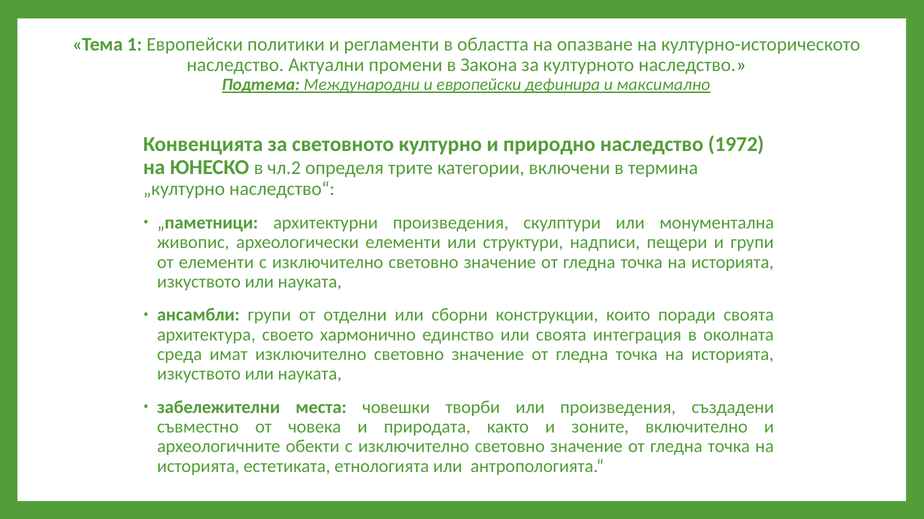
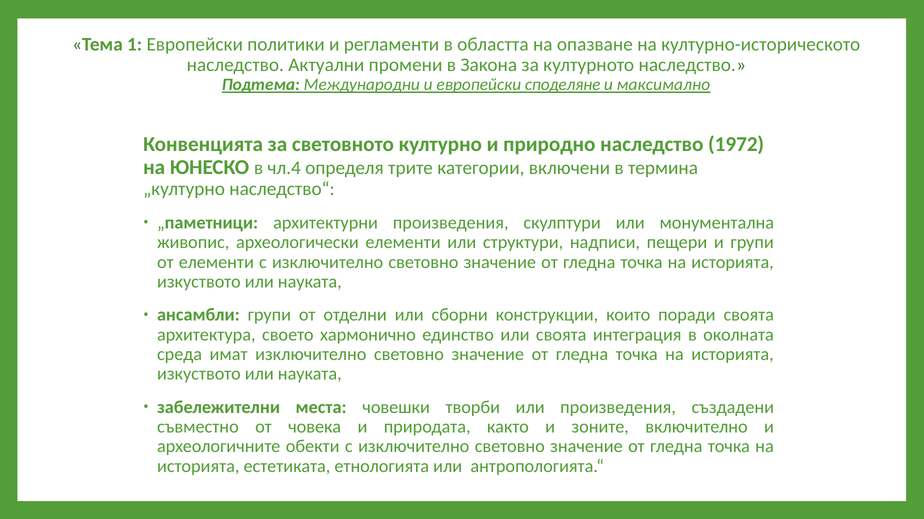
дефинира: дефинира -> споделяне (563, 85)
чл.2: чл.2 -> чл.4 (284, 168)
